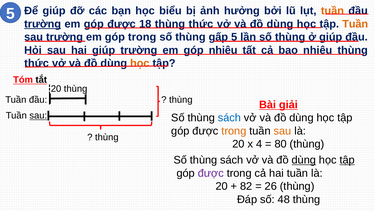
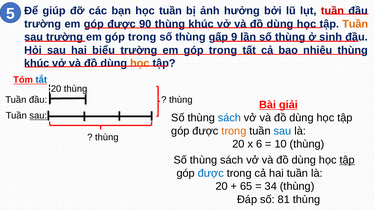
học biểu: biểu -> tuần (170, 11)
tuần colour: orange -> red (332, 11)
trường underline: present -> none (43, 24)
18: 18 -> 90 (145, 24)
thức: thức -> khúc (201, 24)
gấp 5: 5 -> 9 (234, 37)
ở giúp: giúp -> sinh (331, 37)
hai giúp: giúp -> biểu (104, 50)
nhiêu: nhiêu -> trong (223, 50)
thức: thức -> khúc (37, 63)
tắt colour: black -> blue (41, 80)
sau colour: orange -> blue (282, 131)
4: 4 -> 6 (259, 144)
80: 80 -> 10 (281, 144)
dùng underline: present -> none (304, 160)
được colour: purple -> blue (211, 173)
82: 82 -> 65 (246, 186)
26: 26 -> 34 (271, 186)
48: 48 -> 81 (284, 199)
